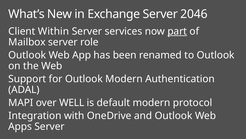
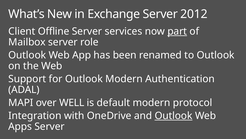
2046: 2046 -> 2012 (194, 14)
Within: Within -> Offline (54, 31)
Outlook underline: none -> present (174, 115)
